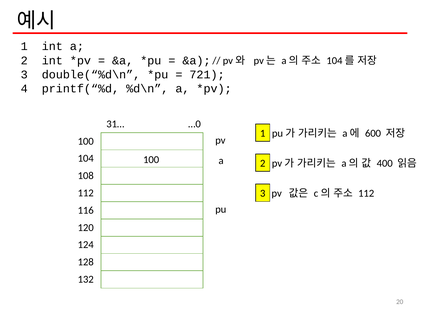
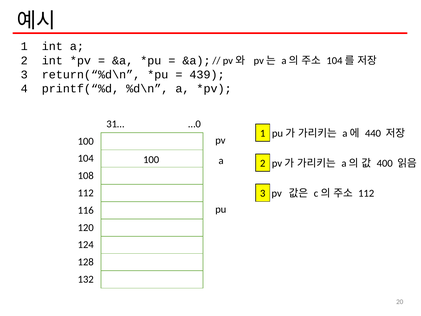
double(“%d\n: double(“%d\n -> return(“%d\n (91, 74)
721: 721 -> 439 (207, 74)
600: 600 -> 440 (373, 133)
